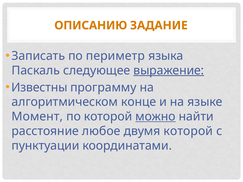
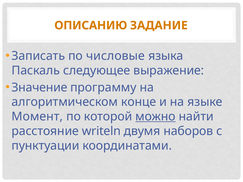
периметр: периметр -> числовые (115, 56)
выражение underline: present -> none (169, 71)
Известны: Известны -> Значение (39, 88)
любое: любое -> writeln (101, 131)
двумя которой: которой -> наборов (188, 131)
